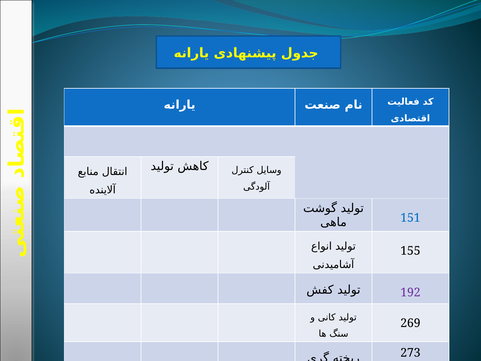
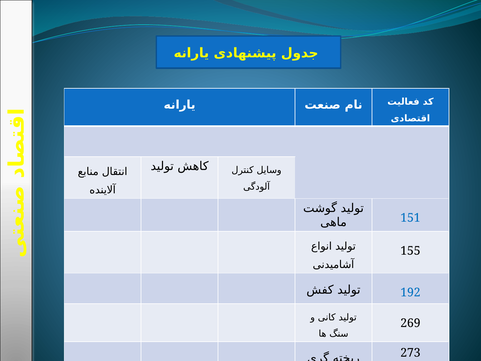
192 colour: purple -> blue (410, 292)
